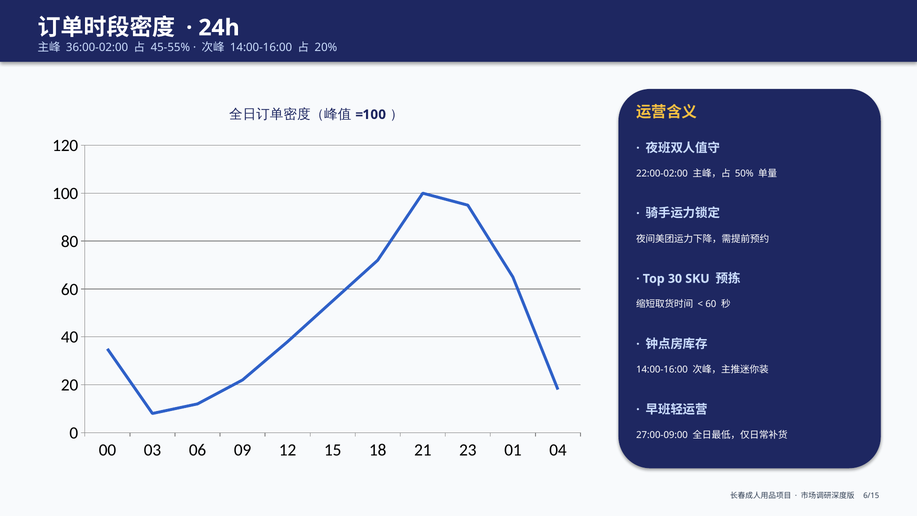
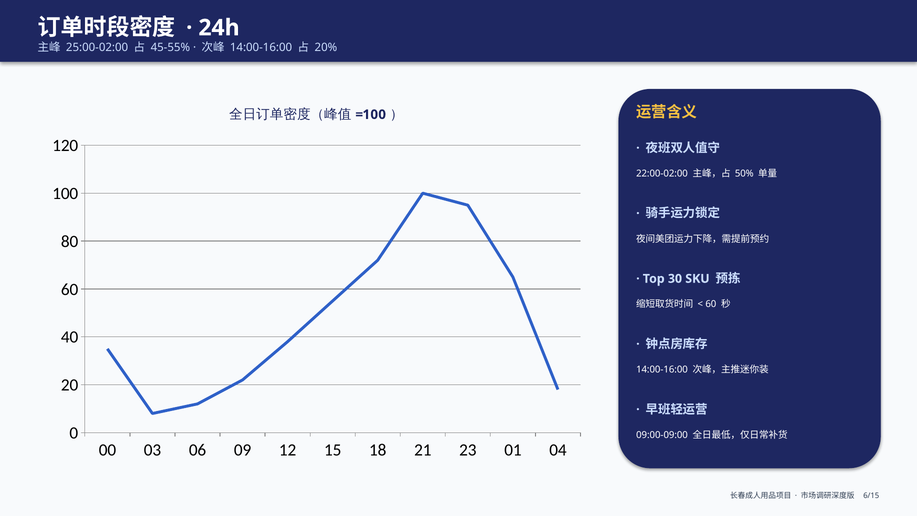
36:00-02:00: 36:00-02:00 -> 25:00-02:00 (97, 48)
27:00-09:00: 27:00-09:00 -> 09:00-09:00 (662, 435)
